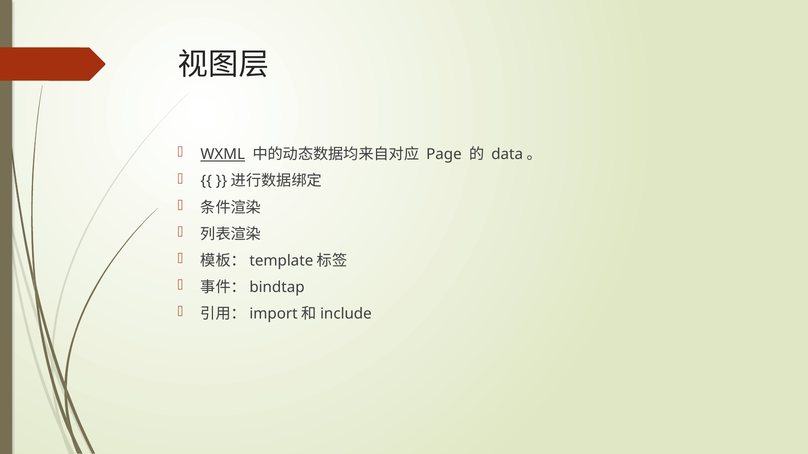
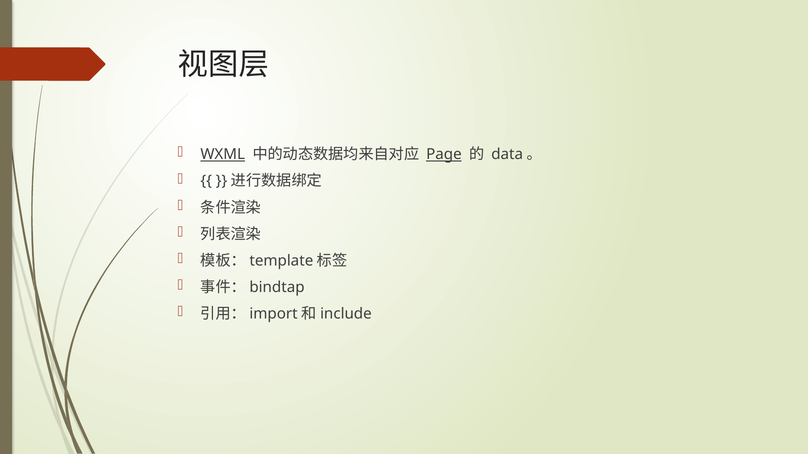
Page underline: none -> present (444, 155)
